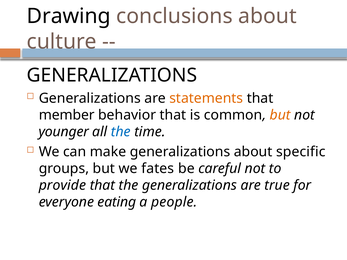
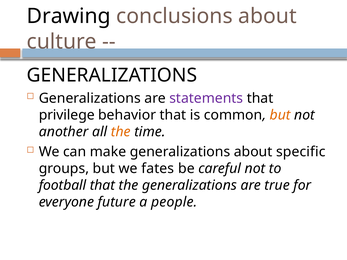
statements colour: orange -> purple (206, 98)
member: member -> privilege (67, 115)
younger: younger -> another (64, 132)
the colour: blue -> orange (121, 132)
provide: provide -> football (63, 186)
eating: eating -> future (117, 202)
